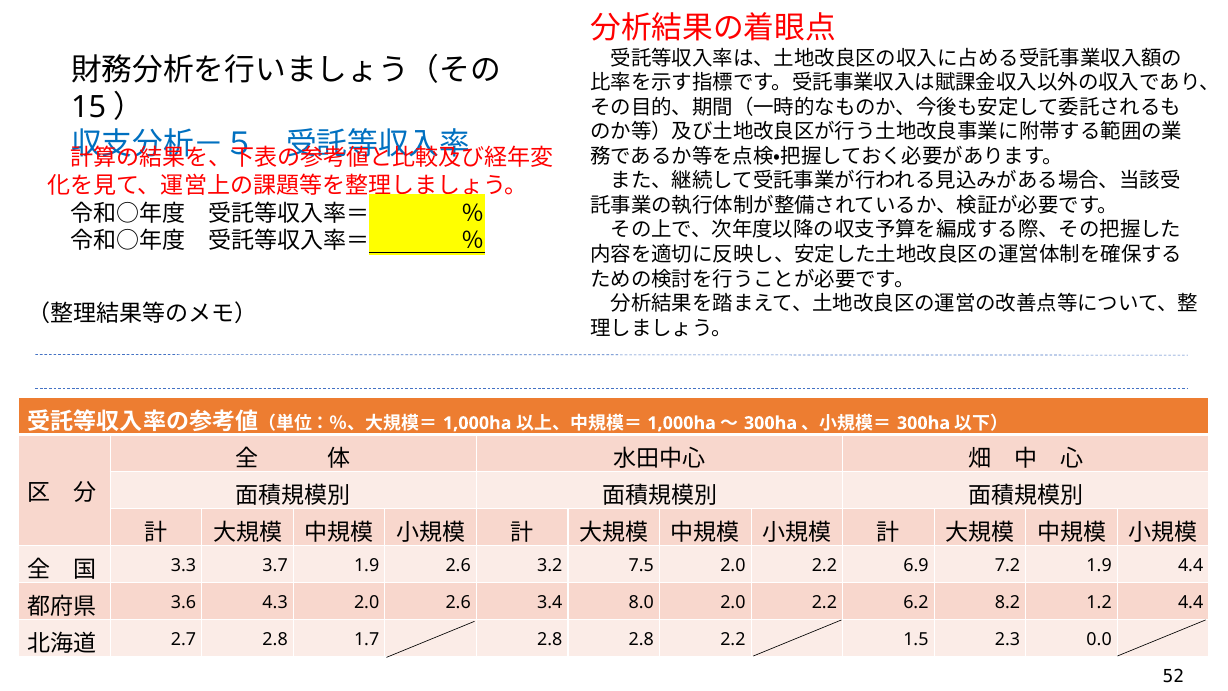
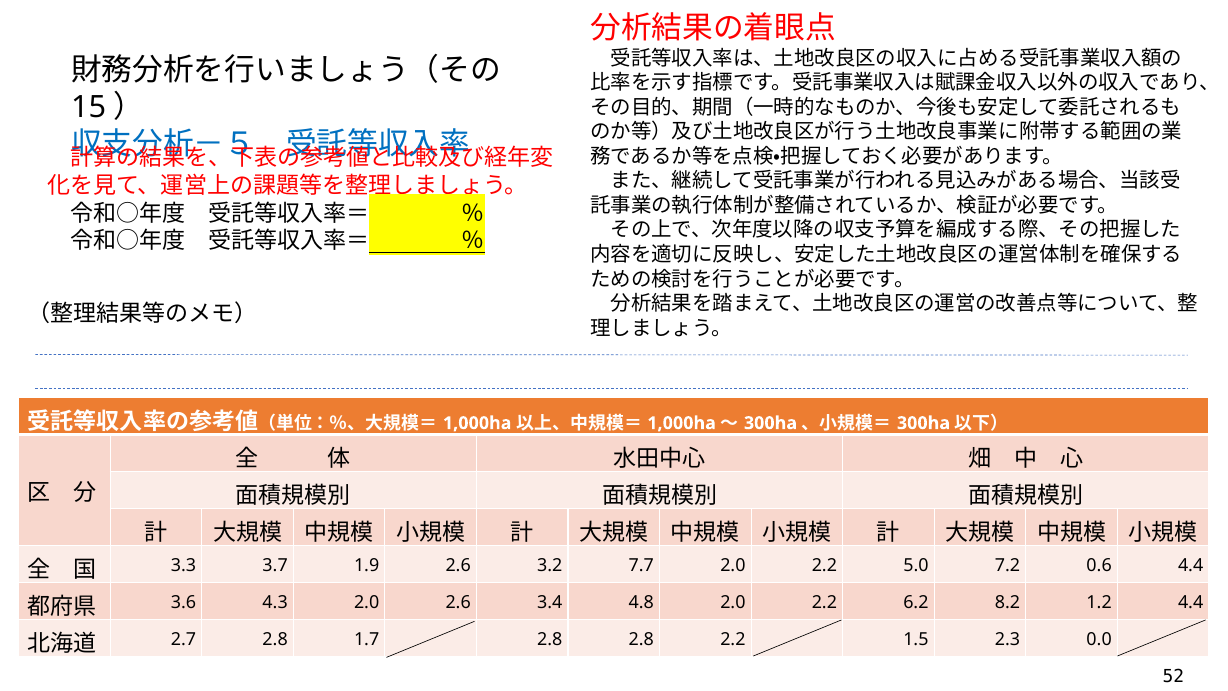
7.5: 7.5 -> 7.7 (641, 566)
6.9: 6.9 -> 5.0 (916, 566)
7.2 1.9: 1.9 -> 0.6 (1099, 566)
8.0: 8.0 -> 4.8 (641, 603)
